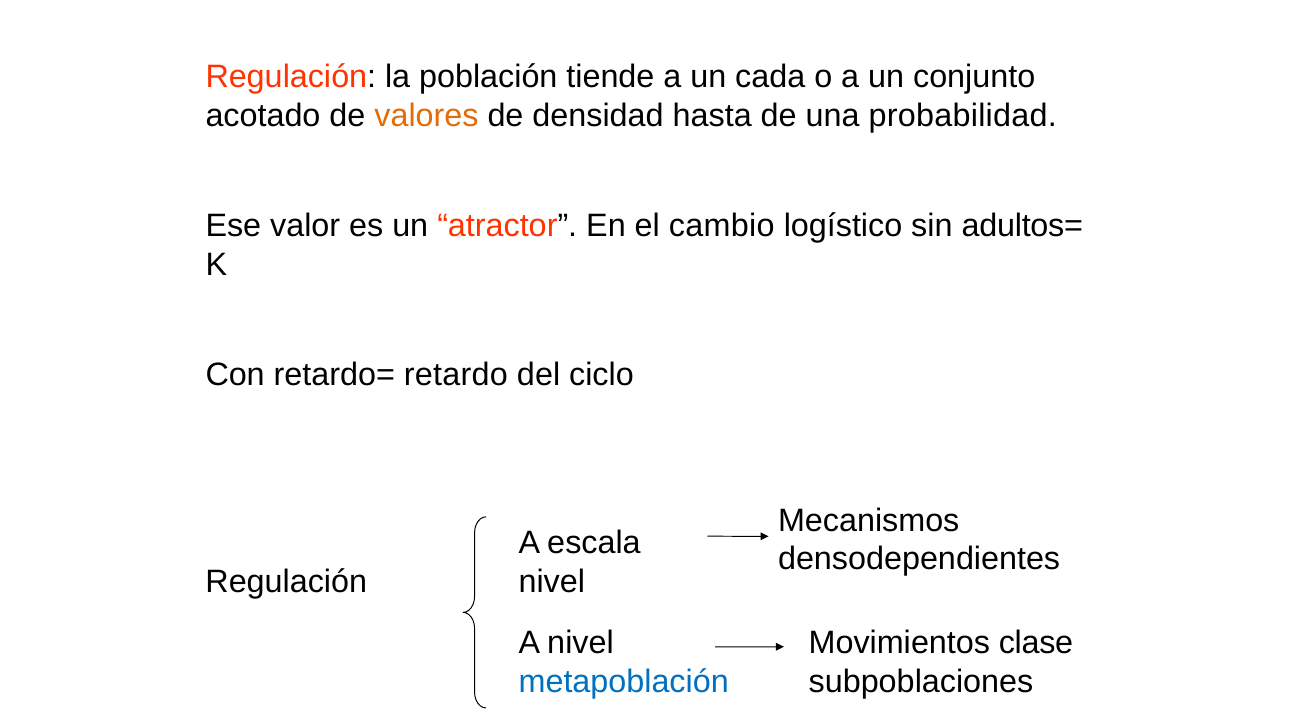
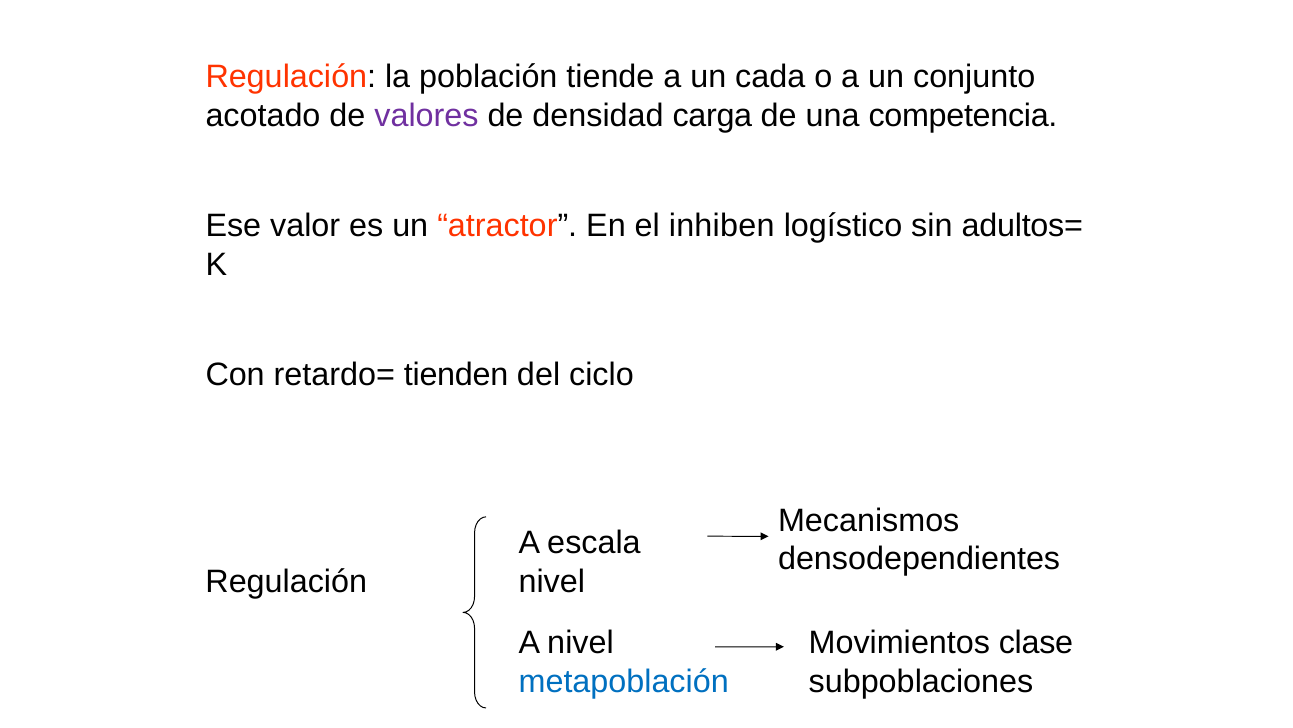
valores colour: orange -> purple (427, 116)
hasta: hasta -> carga (712, 116)
probabilidad: probabilidad -> competencia (963, 116)
cambio: cambio -> inhiben (722, 226)
retardo: retardo -> tienden (456, 374)
